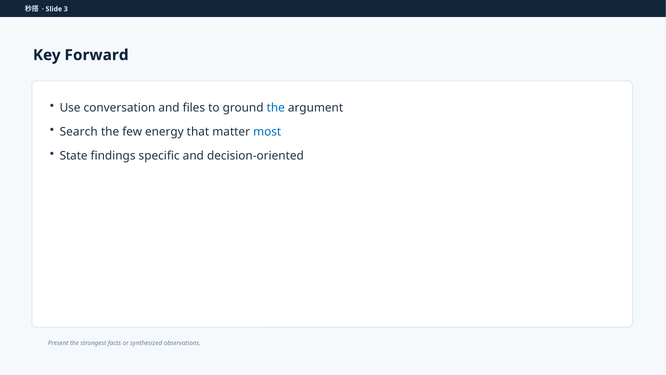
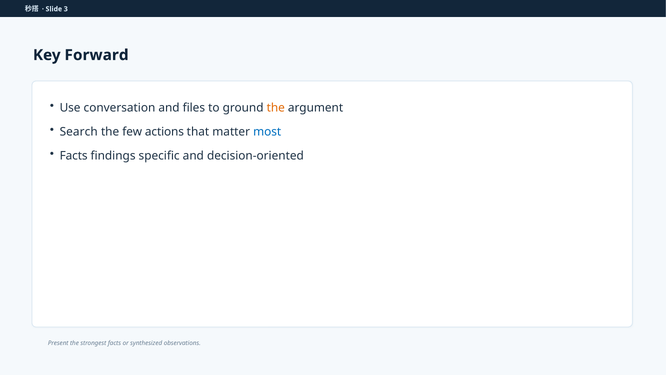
the colour: blue -> orange (276, 108)
energy: energy -> actions (164, 132)
State: State -> Facts (74, 156)
